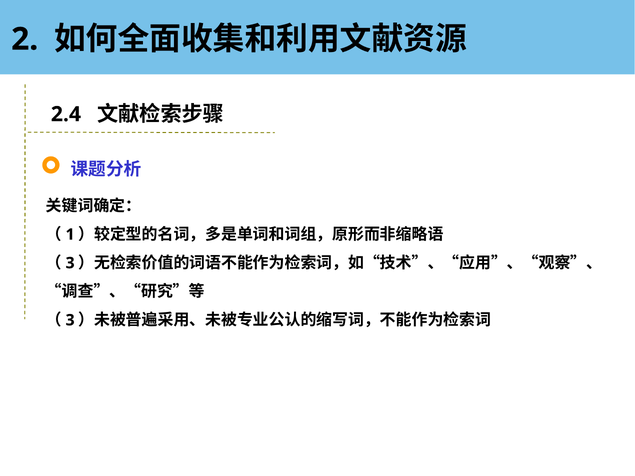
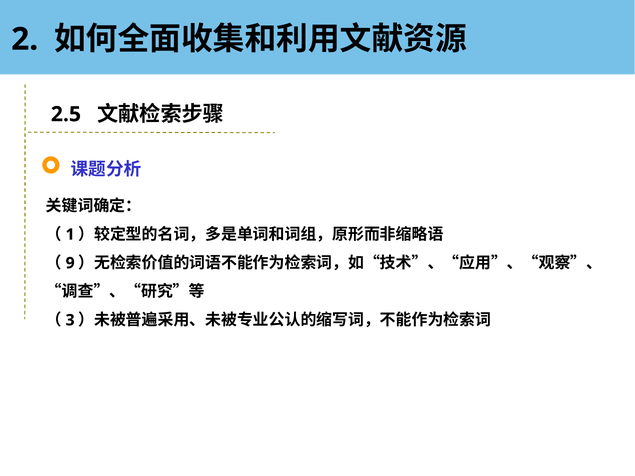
2.4: 2.4 -> 2.5 (66, 114)
3: 3 -> 9 (70, 263)
